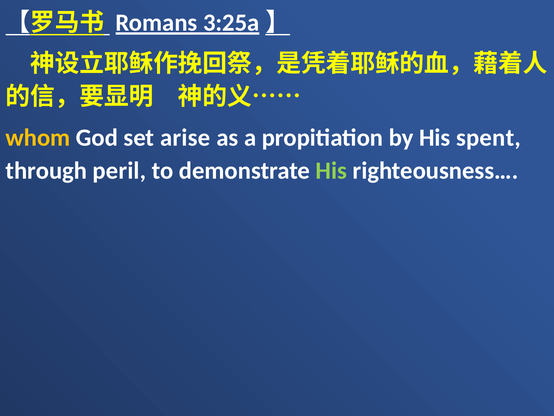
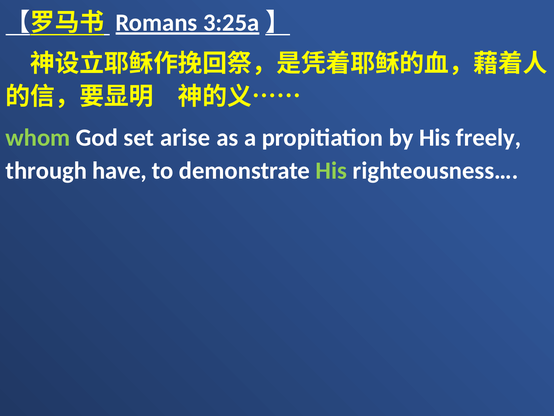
whom colour: yellow -> light green (38, 137)
spent: spent -> freely (489, 137)
peril: peril -> have (120, 171)
